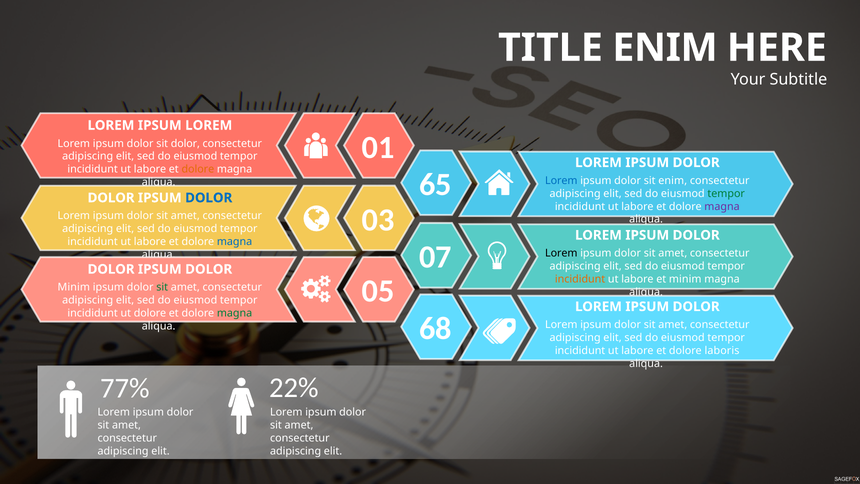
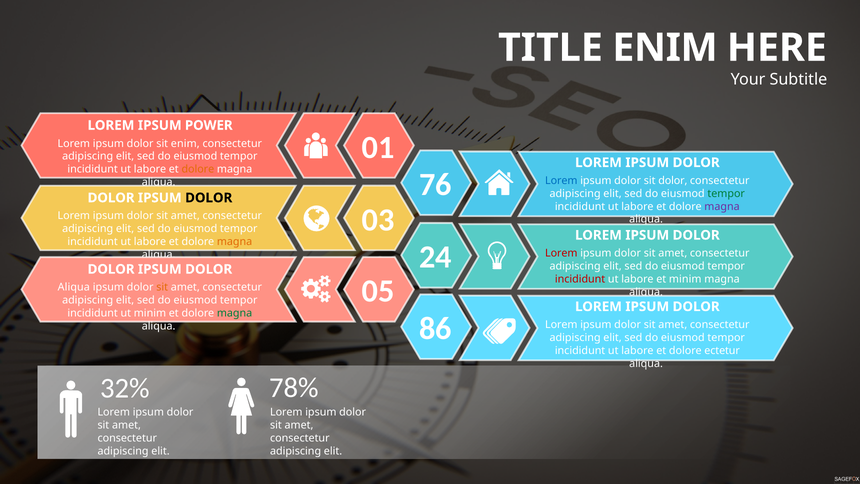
IPSUM LOREM: LOREM -> POWER (209, 125)
sit dolor: dolor -> enim (185, 143)
sit enim: enim -> dolor (673, 181)
65: 65 -> 76 (435, 185)
DOLOR colour: blue -> black (209, 198)
magna colour: blue -> orange (235, 242)
Lorem colour: black -> red (561, 253)
07: 07 -> 24 (435, 257)
incididunt colour: orange -> red (580, 279)
Minim: Minim -> Aliqua (74, 287)
sit colour: green -> orange (162, 287)
ut dolore: dolore -> minim (150, 313)
68: 68 -> 86 (435, 329)
laboris: laboris -> ectetur (722, 350)
22%: 22% -> 78% (294, 388)
77%: 77% -> 32% (125, 388)
